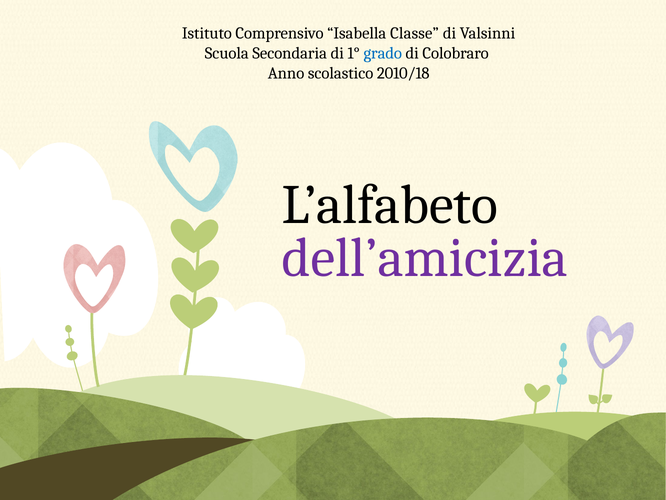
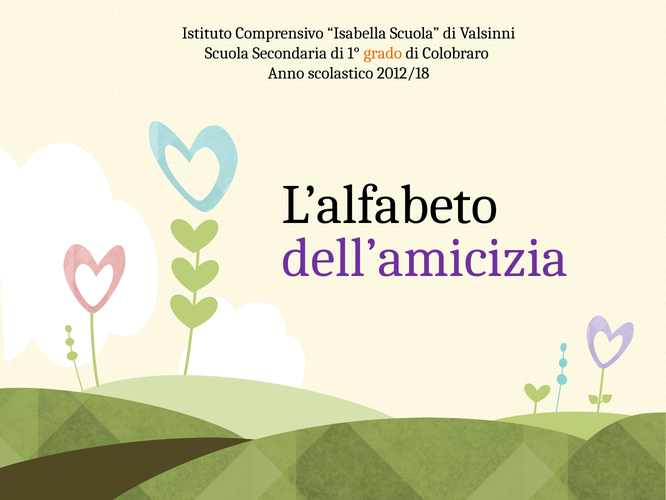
Isabella Classe: Classe -> Scuola (415, 33)
grado colour: blue -> orange (383, 53)
2010/18: 2010/18 -> 2012/18 (403, 73)
